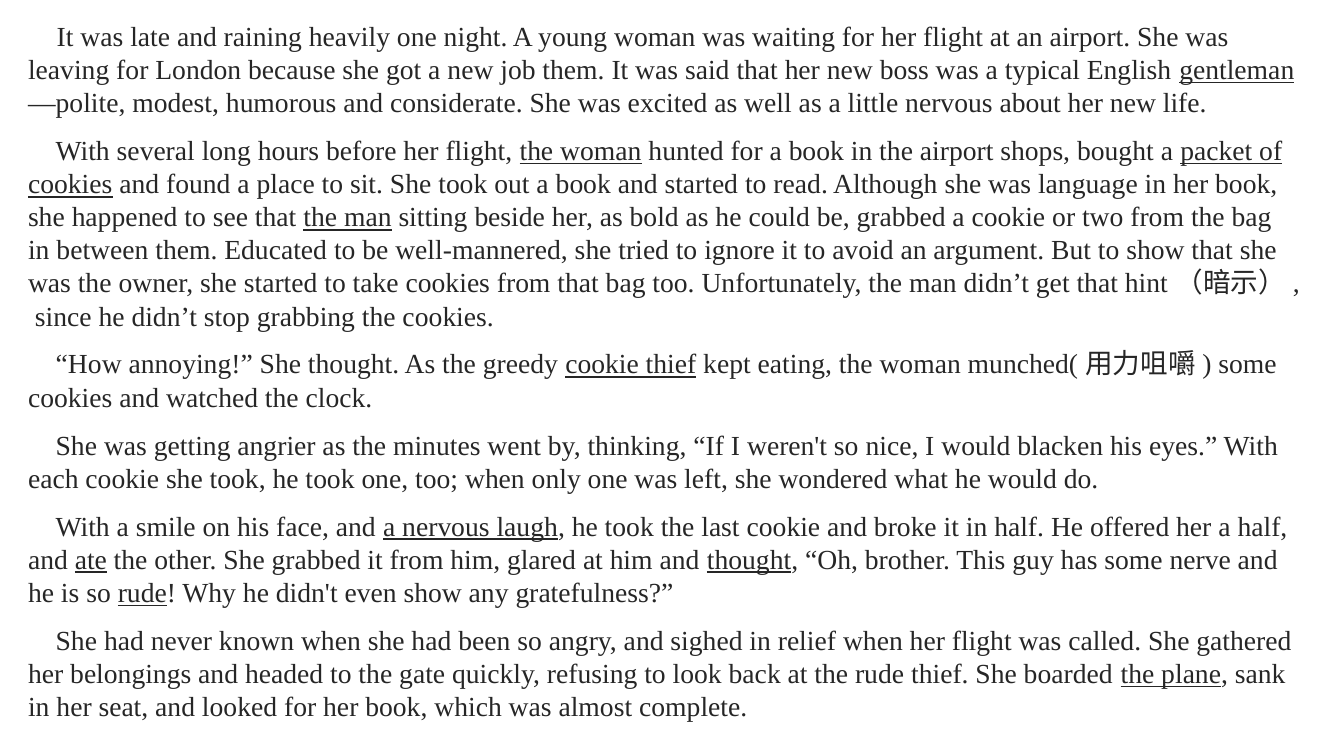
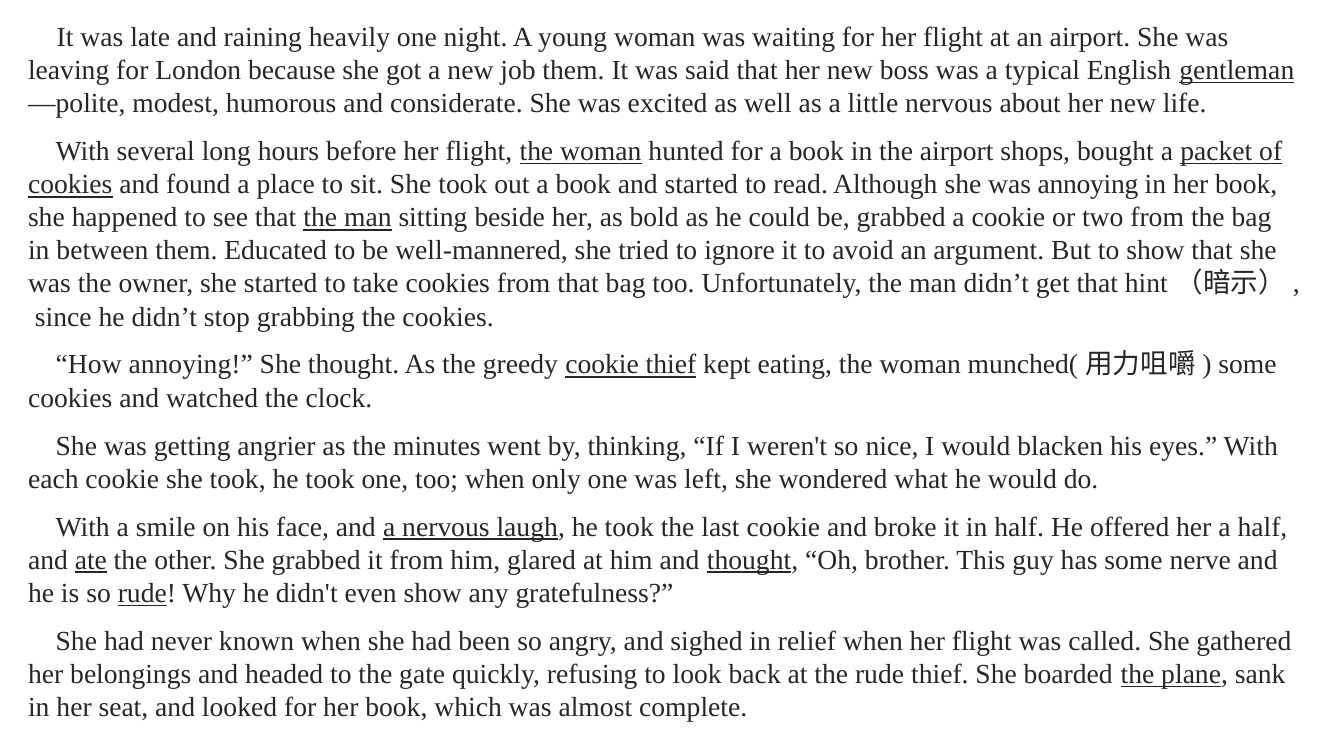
was language: language -> annoying (1088, 185)
